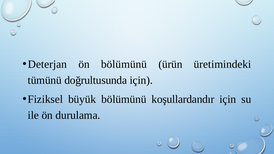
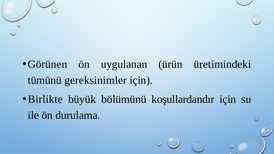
Deterjan: Deterjan -> Görünen (47, 64)
ön bölümünü: bölümünü -> uygulanan (124, 64)
doğrultusunda: doğrultusunda -> gereksinimler (96, 80)
Fiziksel: Fiziksel -> Birlikte (45, 99)
